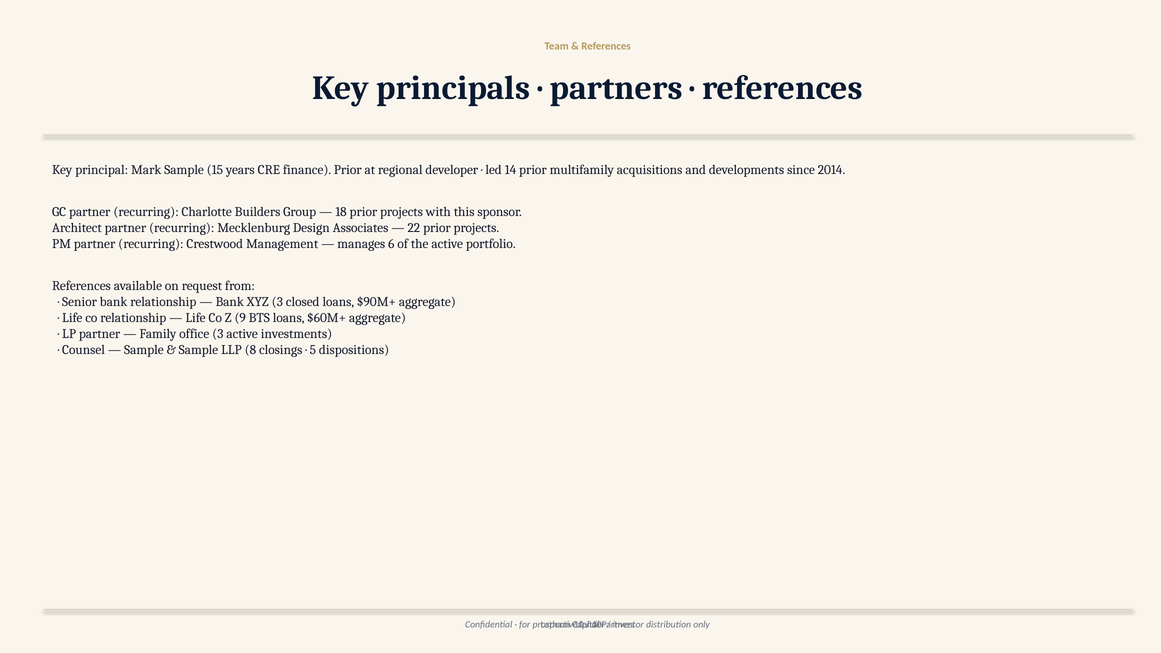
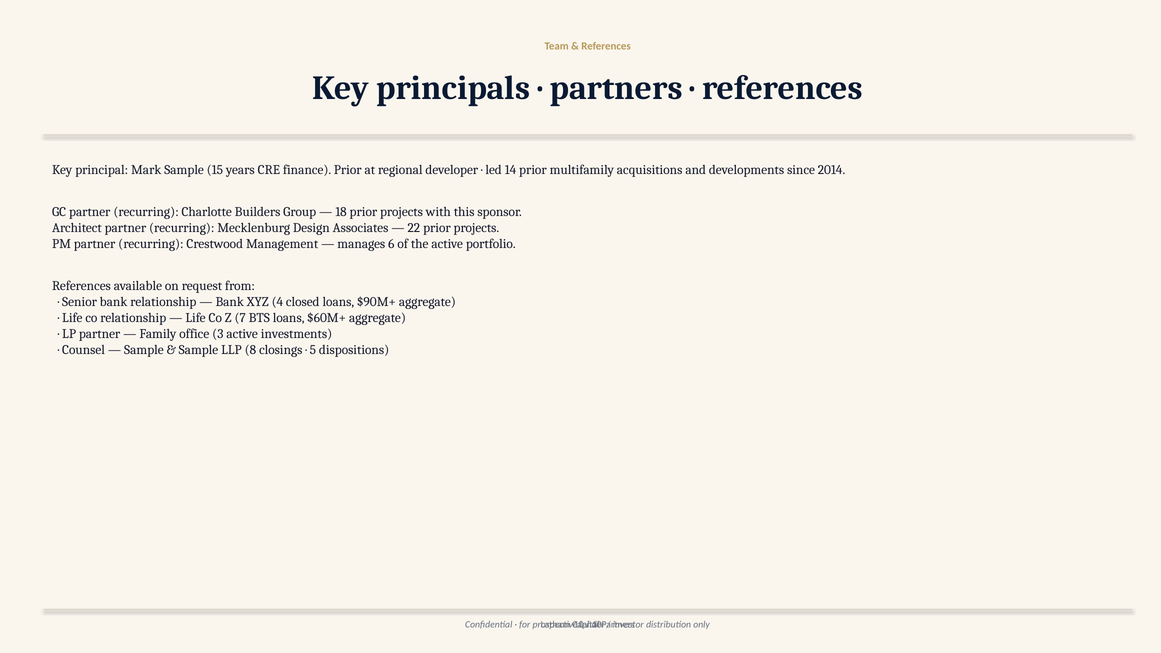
XYZ 3: 3 -> 4 (277, 302)
9: 9 -> 7 (240, 318)
